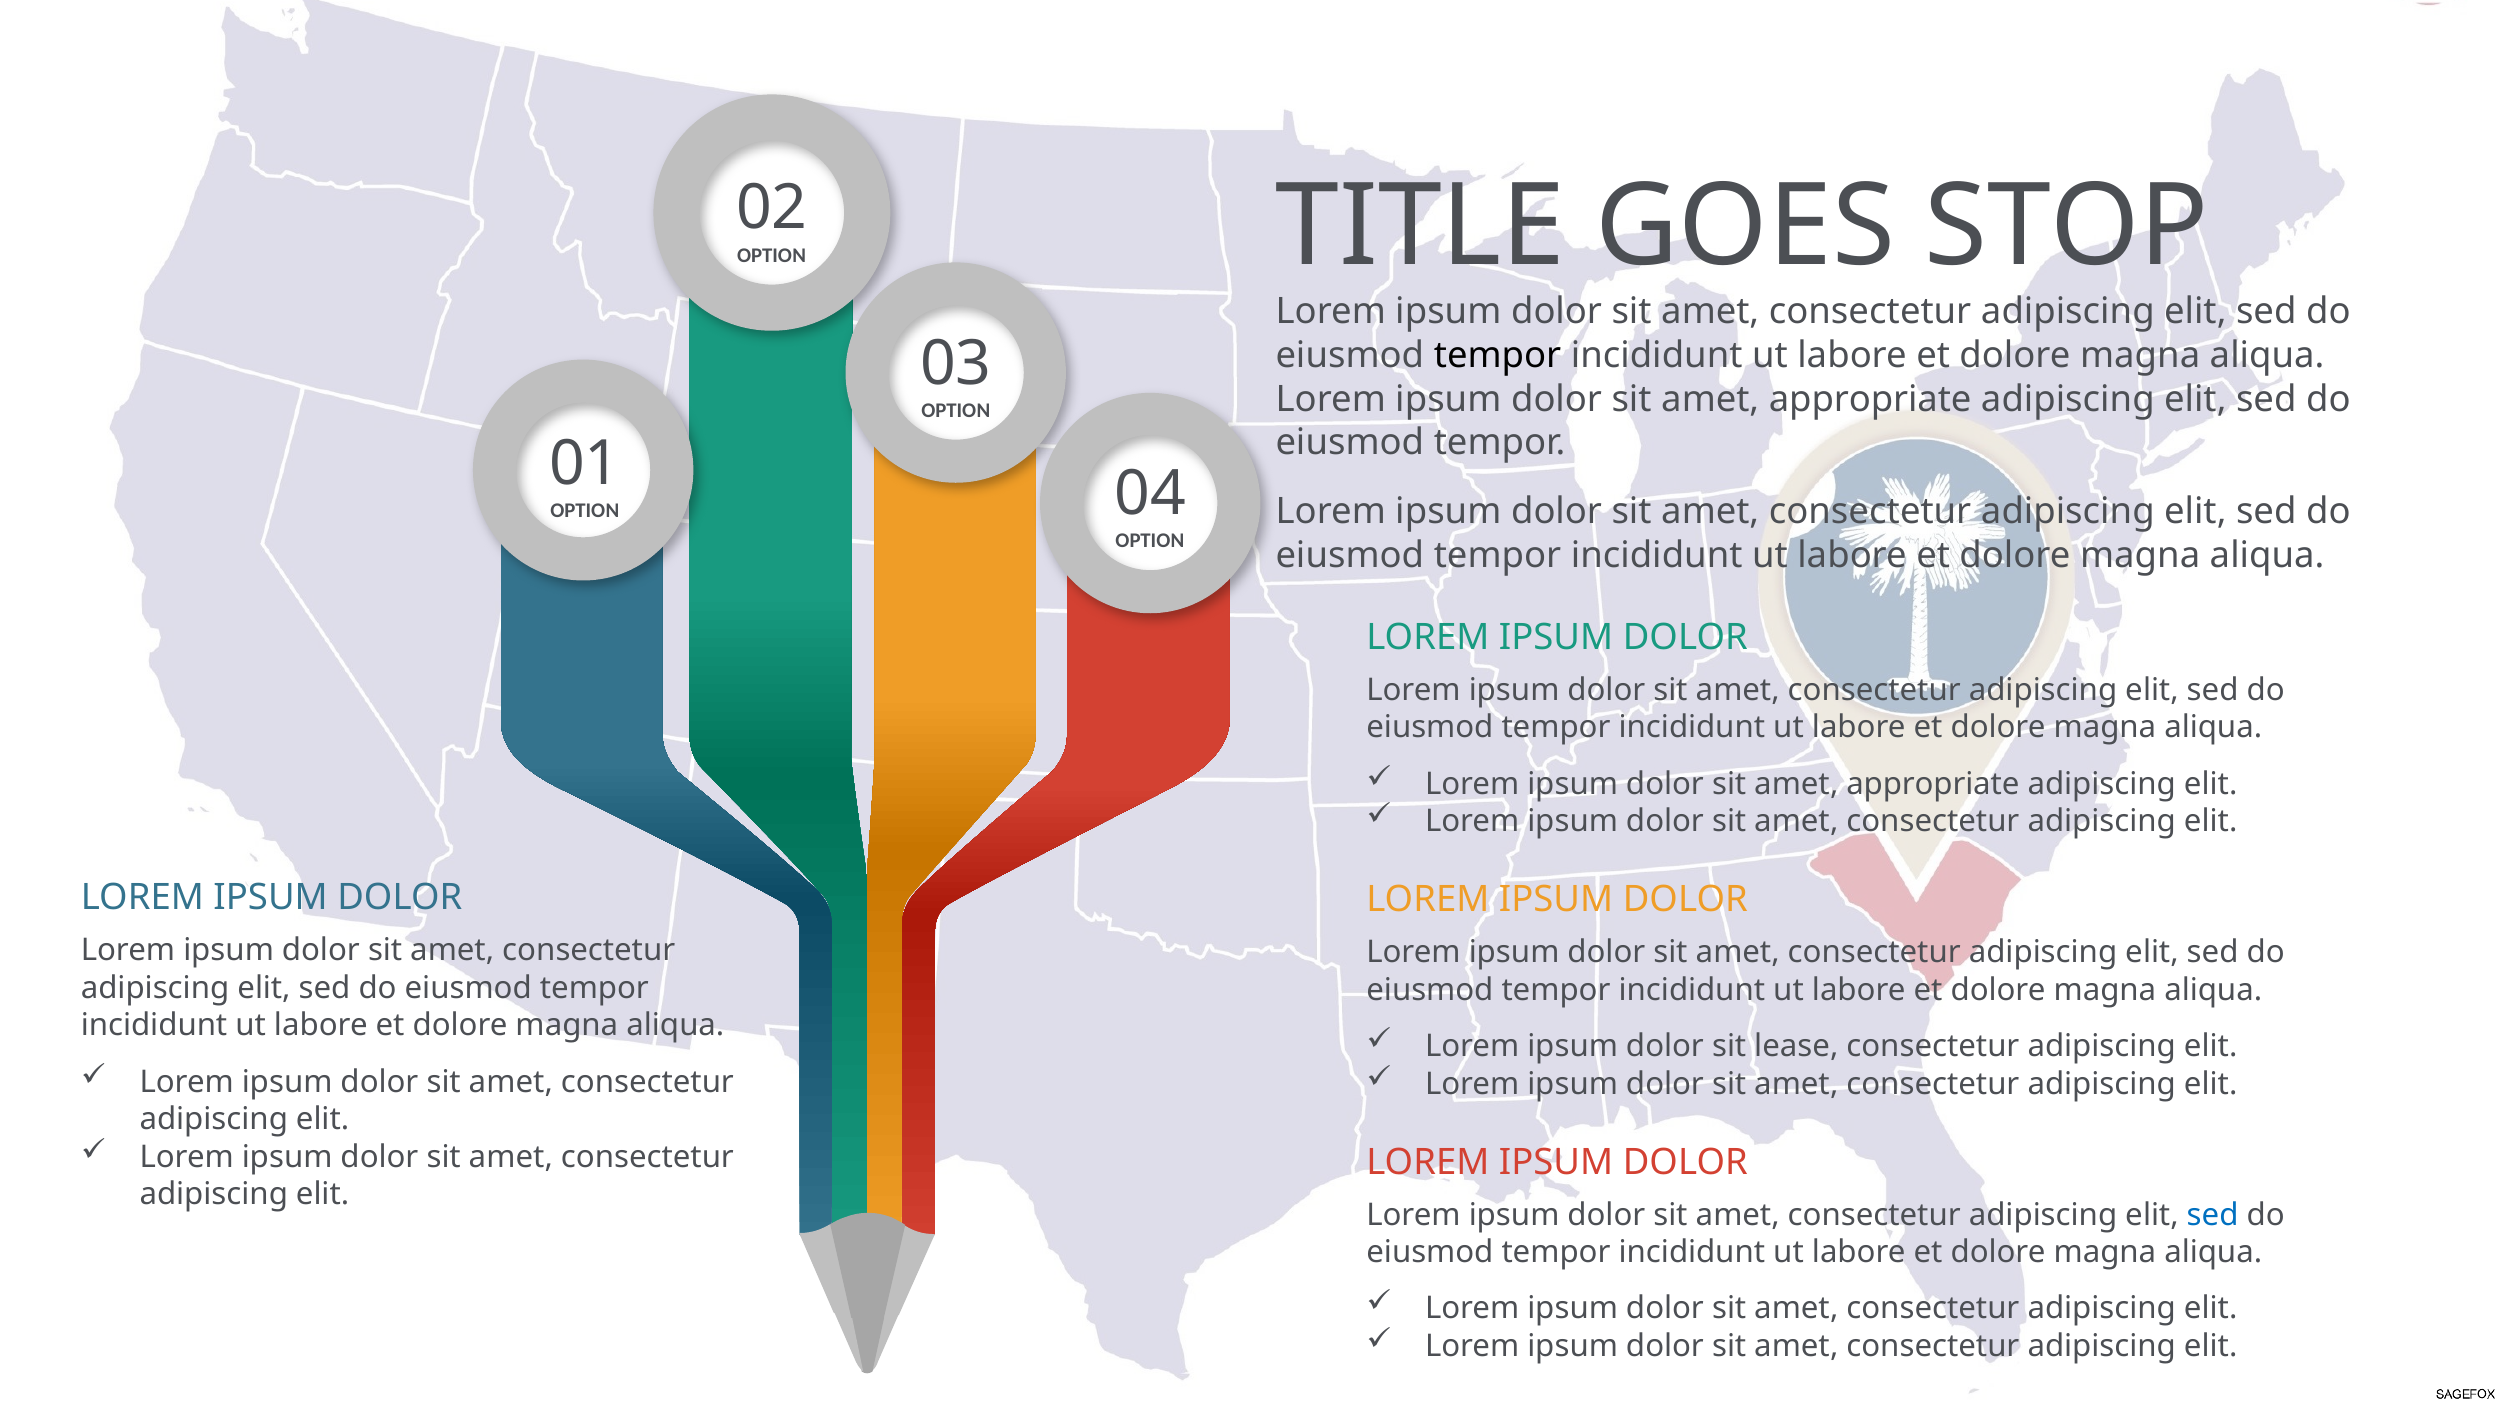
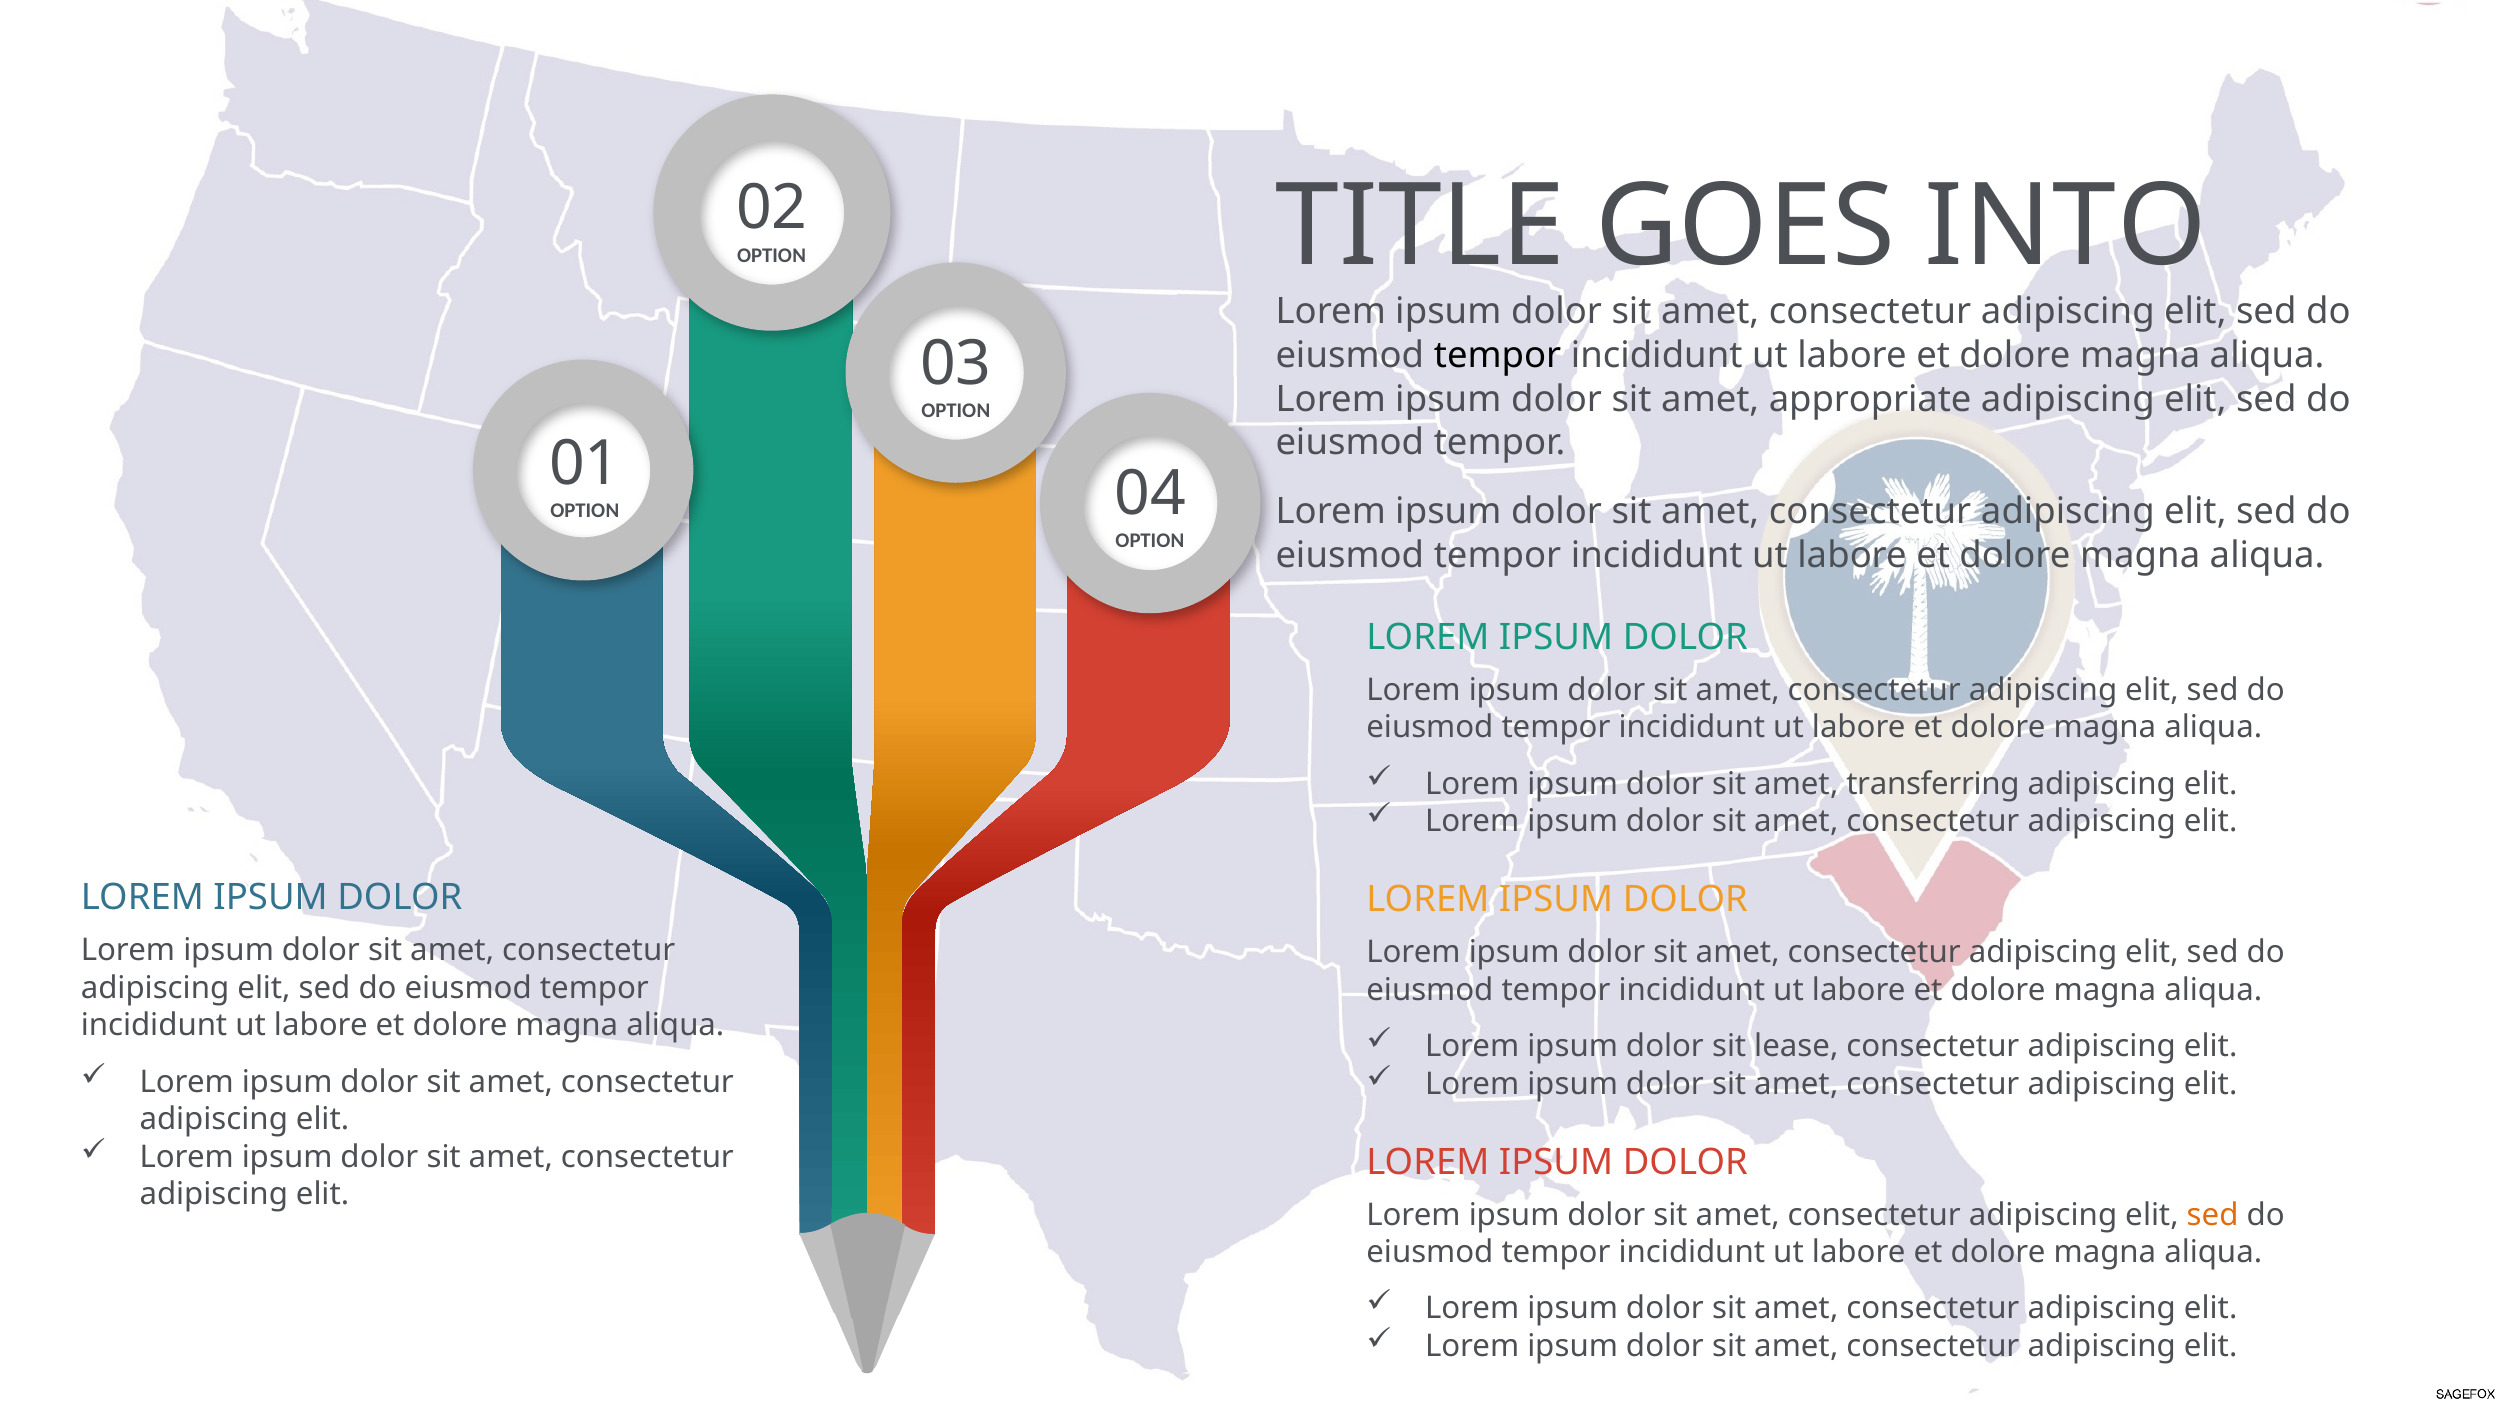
STOP: STOP -> INTO (2066, 227)
appropriate: appropriate -> transferring (1933, 784)
sed colour: blue -> orange (2213, 1215)
